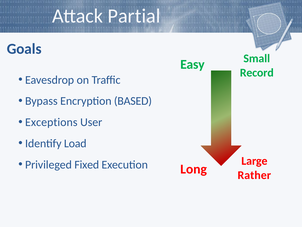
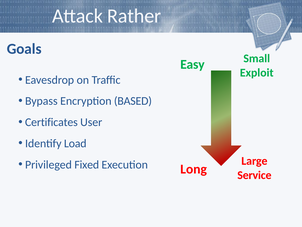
Partial: Partial -> Rather (134, 16)
Record: Record -> Exploit (257, 72)
Exceptions: Exceptions -> Certificates (51, 122)
Rather: Rather -> Service (254, 175)
